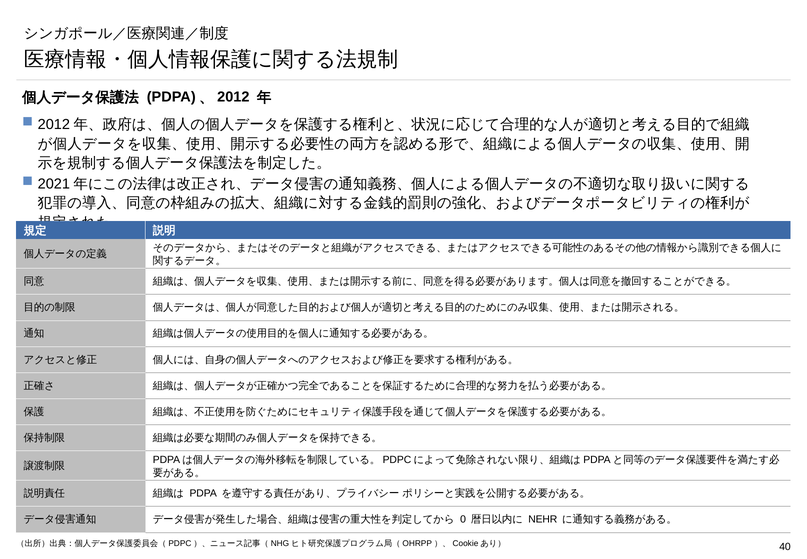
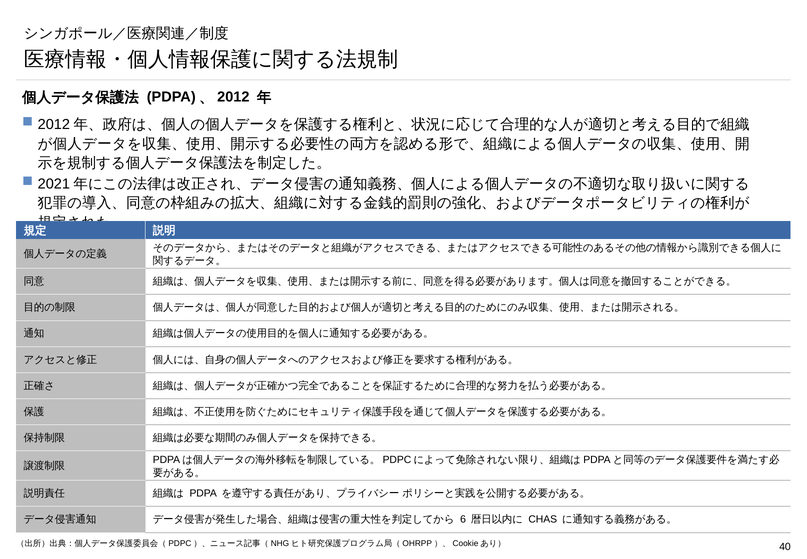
0: 0 -> 6 (463, 519)
NEHR: NEHR -> CHAS (543, 519)
